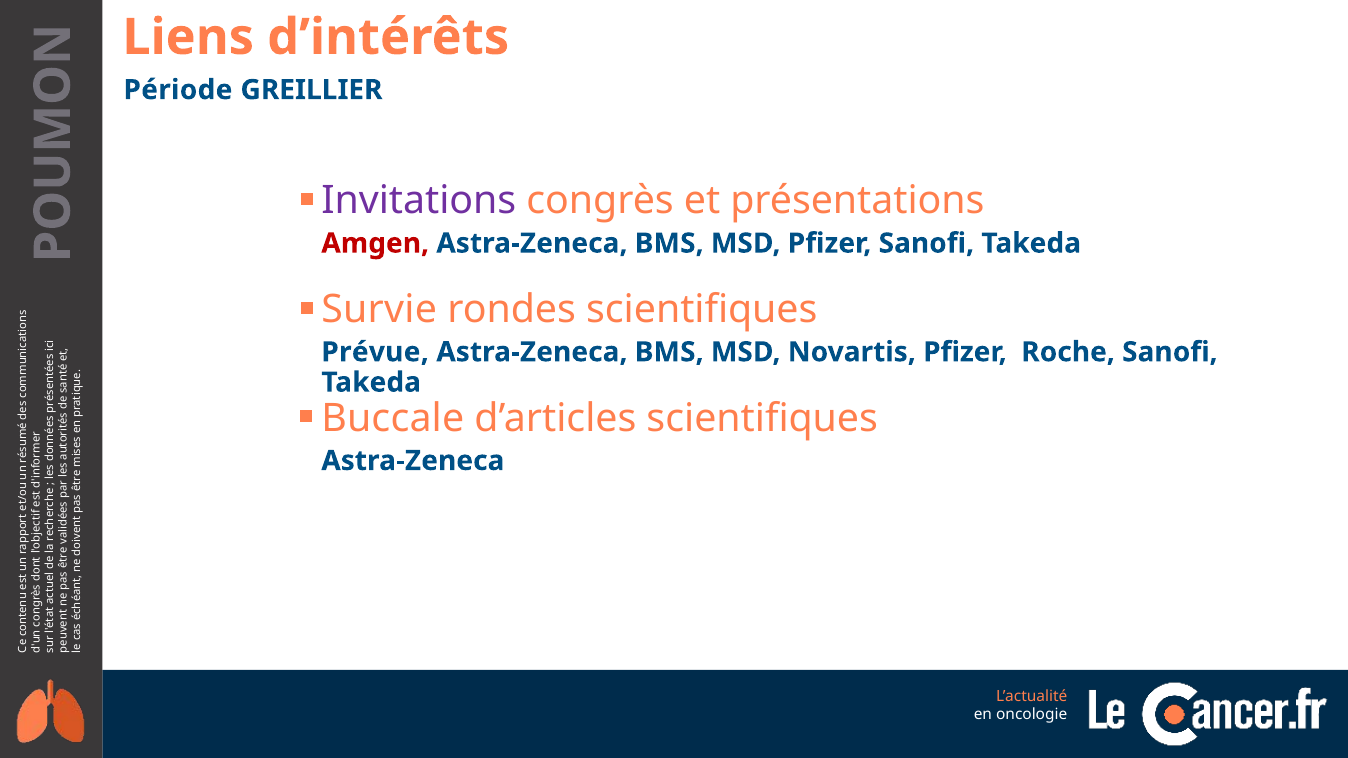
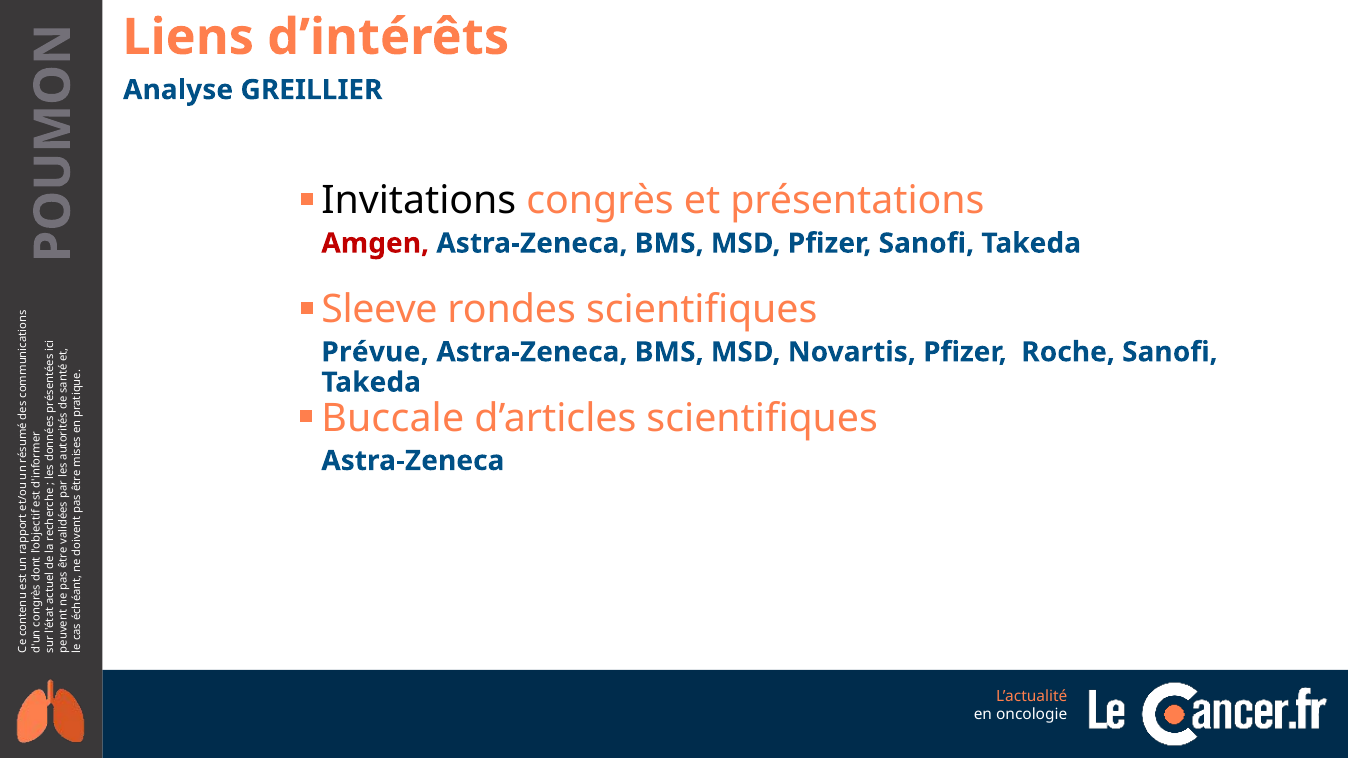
Période: Période -> Analyse (178, 90)
Invitations colour: purple -> black (419, 201)
Survie: Survie -> Sleeve (379, 310)
